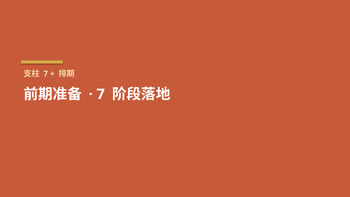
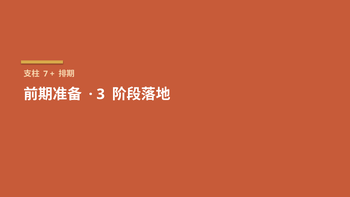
7: 7 -> 3 (101, 94)
